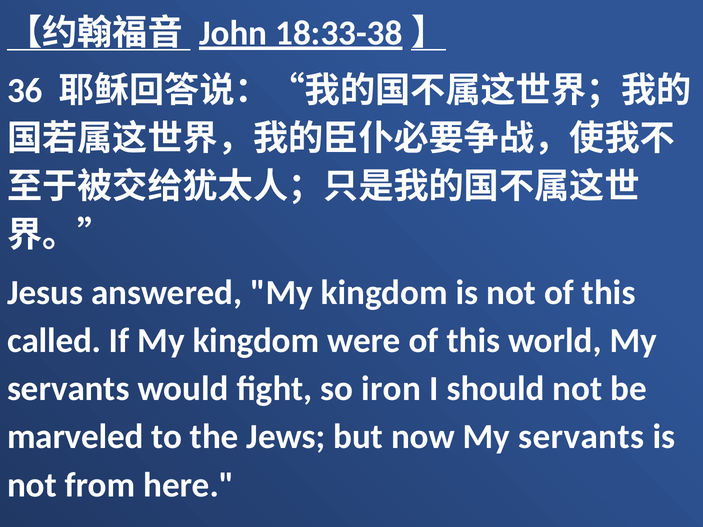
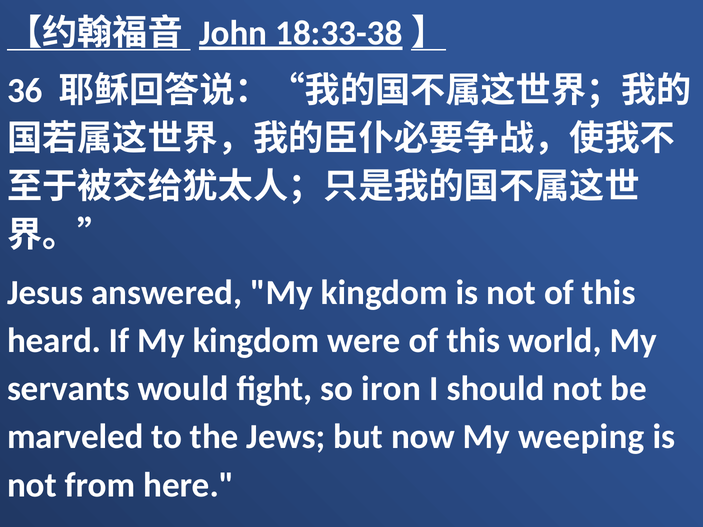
called: called -> heard (54, 341)
now My servants: servants -> weeping (581, 437)
